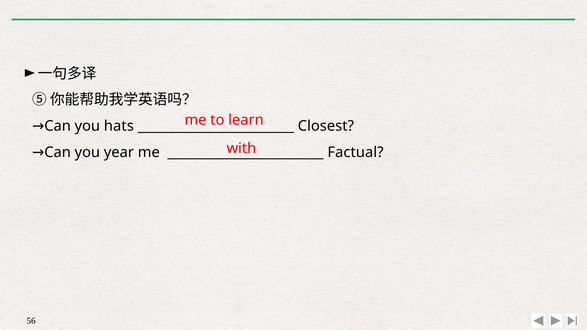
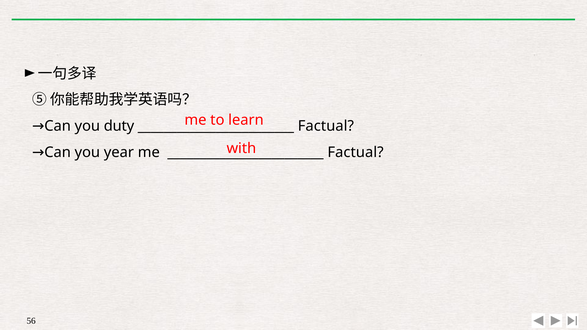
hats: hats -> duty (119, 126)
Closest: Closest -> Factual (326, 126)
